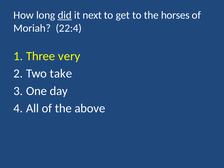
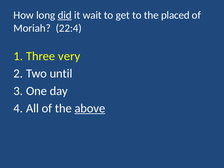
next: next -> wait (92, 15)
horses: horses -> placed (175, 15)
take: take -> until (61, 74)
above underline: none -> present (90, 108)
